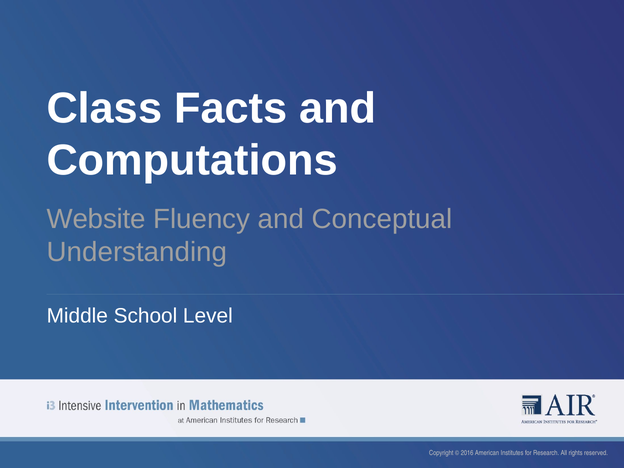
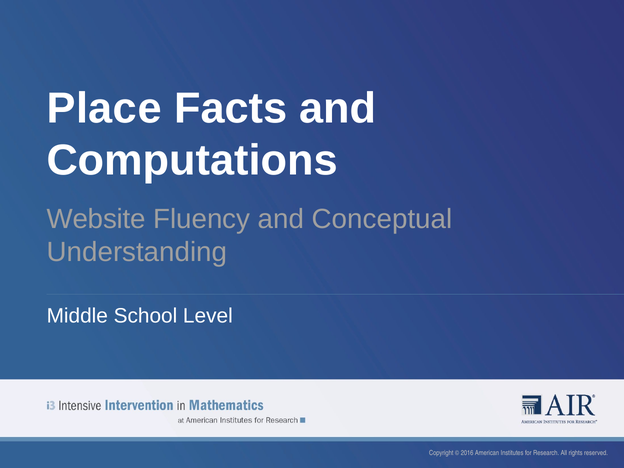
Class: Class -> Place (104, 109)
